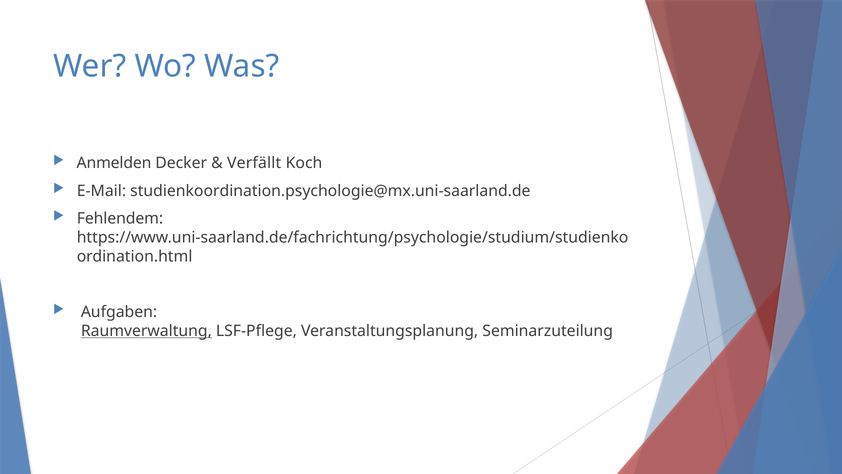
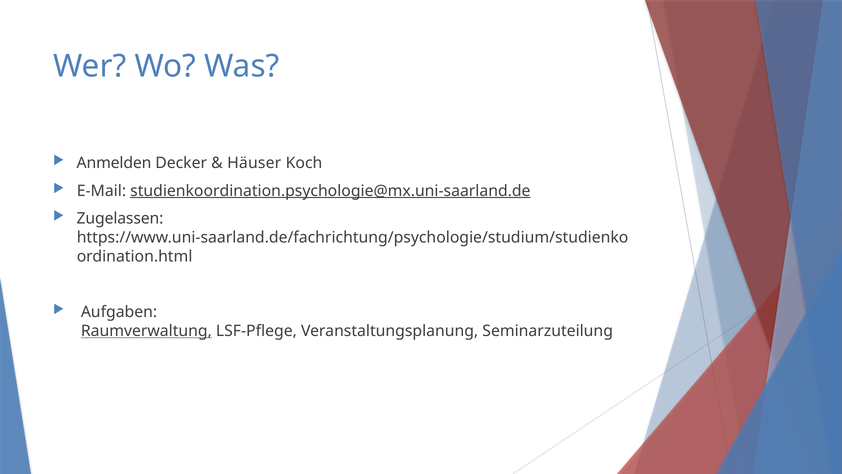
Verfällt: Verfällt -> Häuser (254, 163)
studienkoordination.psychologie@mx.uni-saarland.de underline: none -> present (330, 191)
Fehlendem: Fehlendem -> Zugelassen (120, 218)
